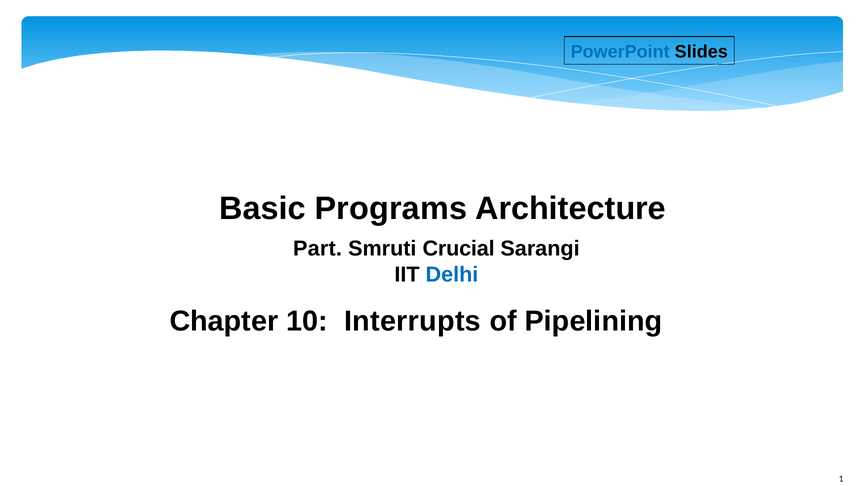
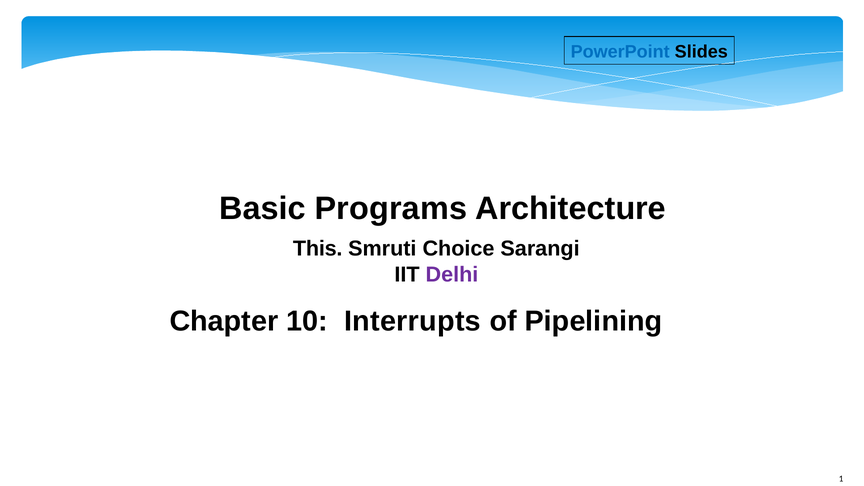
Part: Part -> This (318, 249)
Crucial: Crucial -> Choice (458, 249)
Delhi colour: blue -> purple (452, 275)
